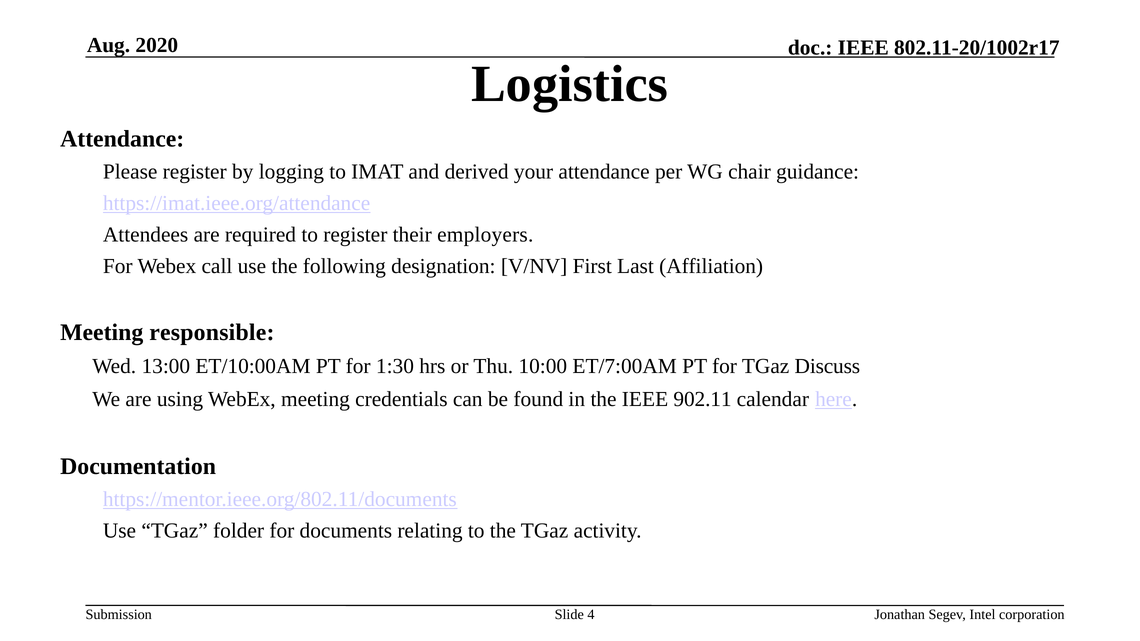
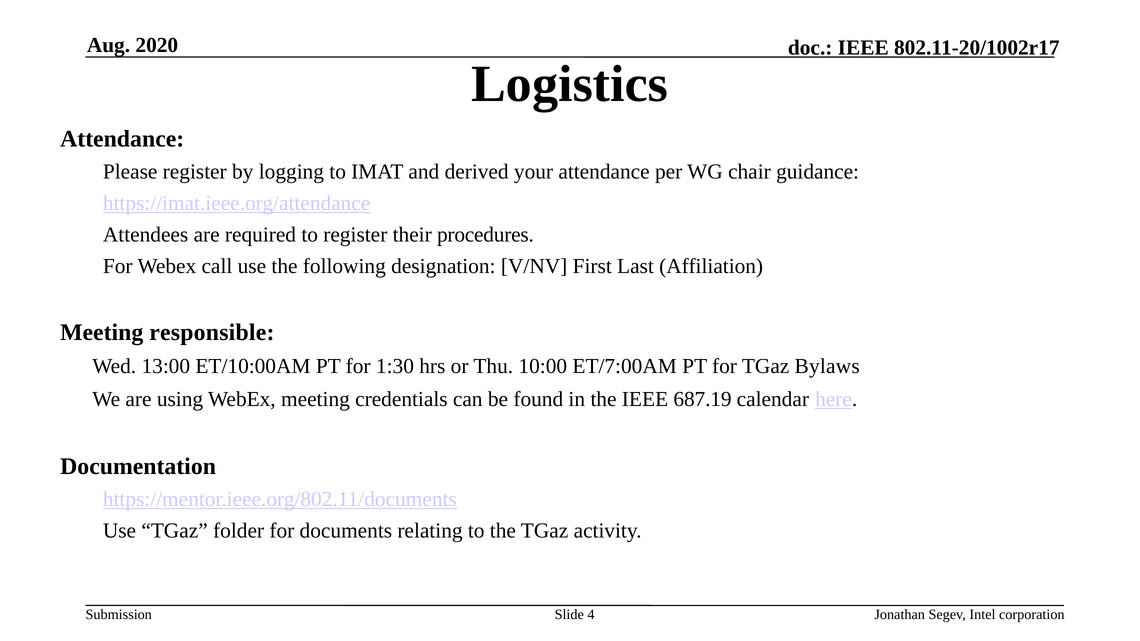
employers: employers -> procedures (485, 235)
Discuss: Discuss -> Bylaws (827, 366)
902.11: 902.11 -> 687.19 (703, 399)
